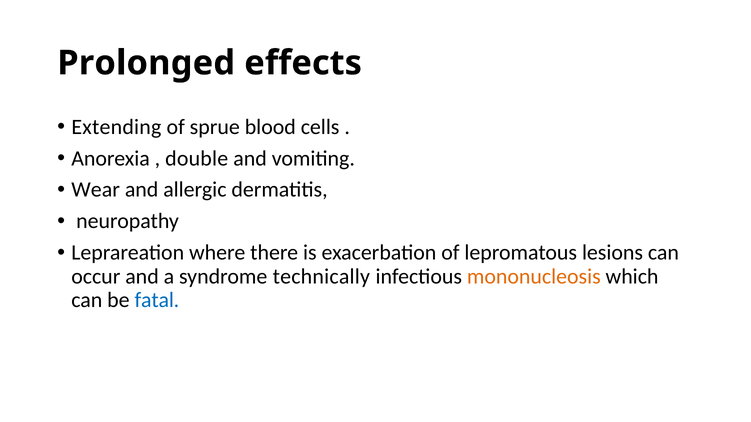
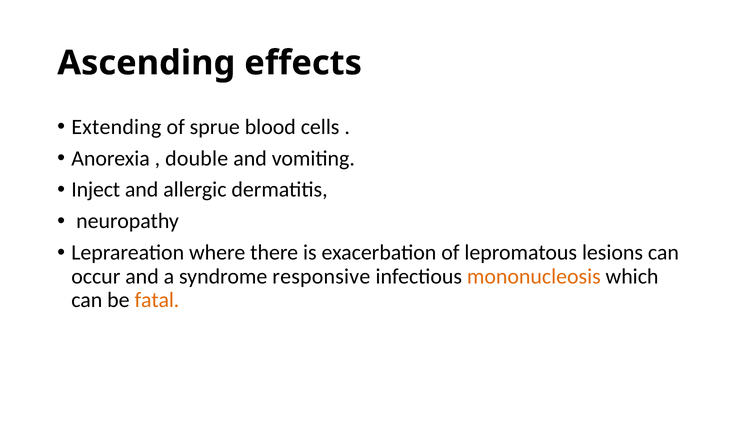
Prolonged: Prolonged -> Ascending (146, 63)
Wear: Wear -> Inject (96, 190)
technically: technically -> responsive (321, 277)
fatal colour: blue -> orange (157, 300)
